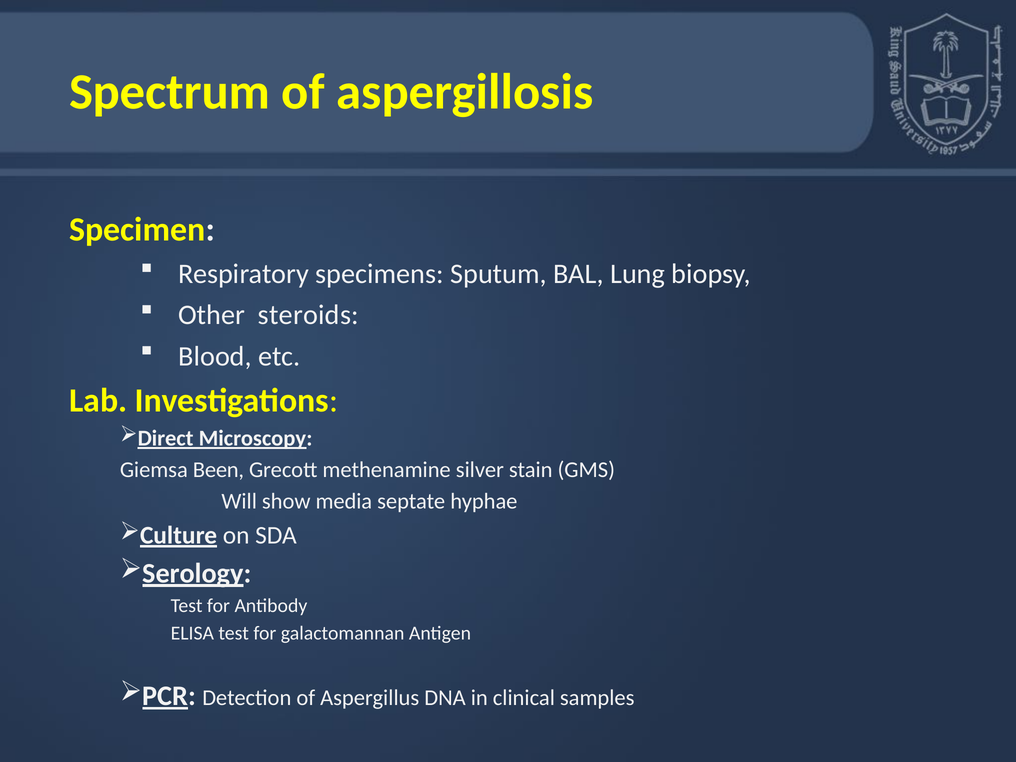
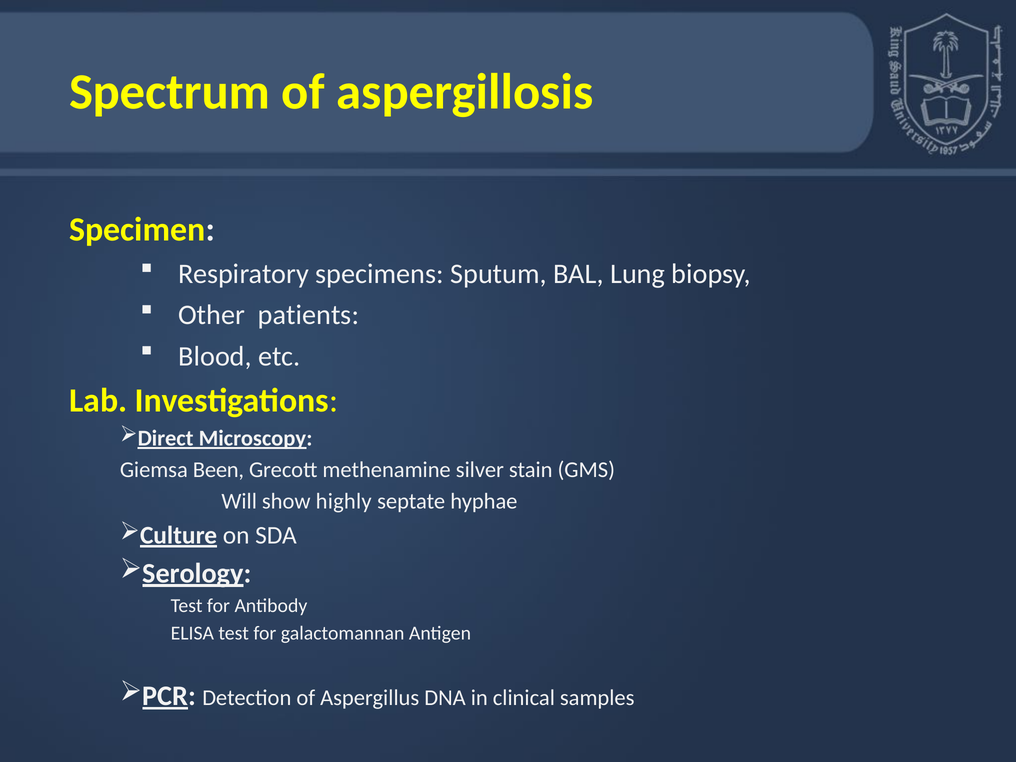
steroids: steroids -> patients (309, 315)
media: media -> highly (344, 501)
